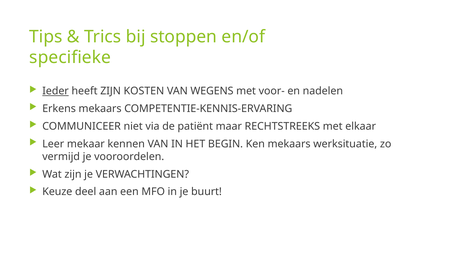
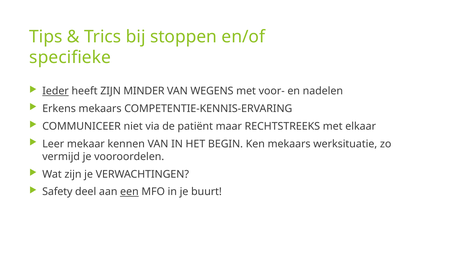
KOSTEN: KOSTEN -> MINDER (144, 91)
Keuze: Keuze -> Safety (57, 192)
een underline: none -> present (129, 192)
